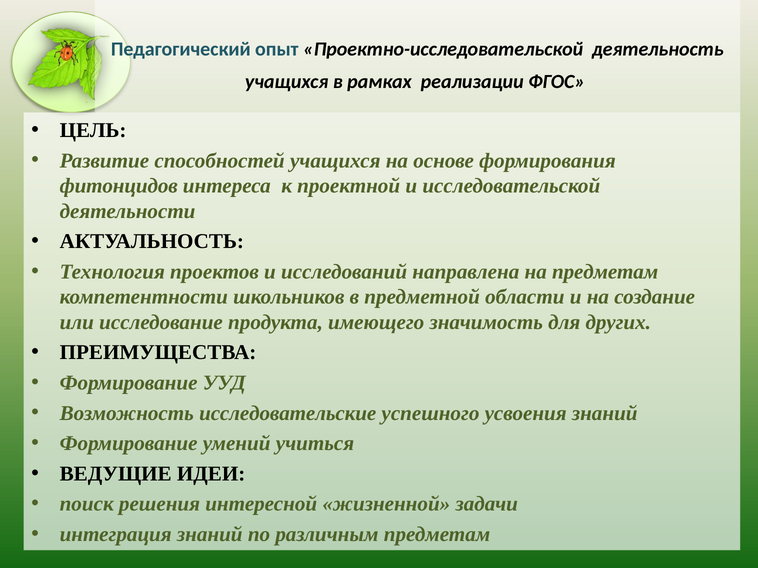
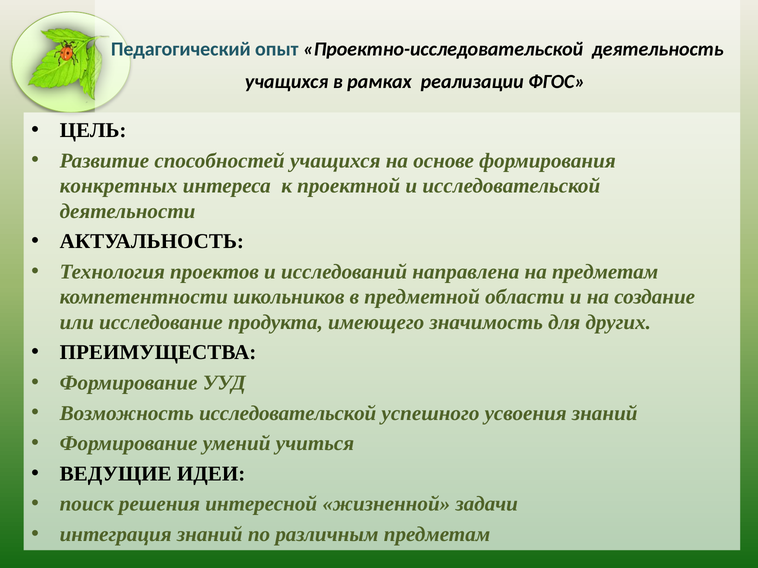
фитонцидов: фитонцидов -> конкретных (119, 186)
Возможность исследовательские: исследовательские -> исследовательской (288, 413)
